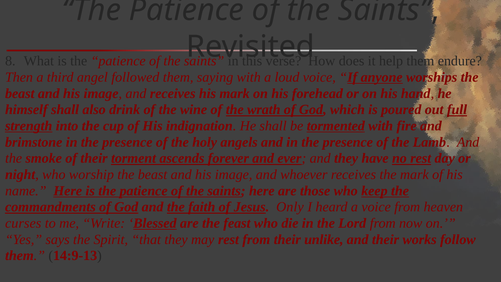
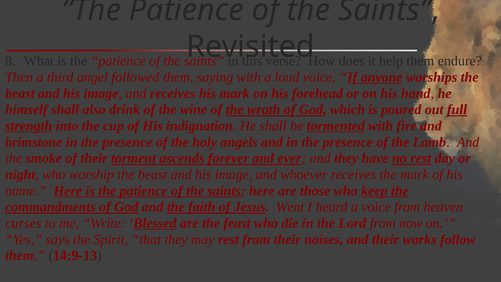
Only: Only -> Went (290, 207)
unlike: unlike -> noises (324, 239)
